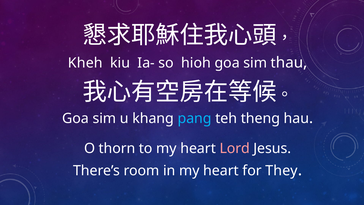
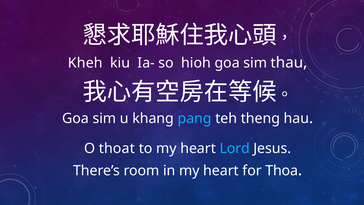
thorn: thorn -> thoat (117, 148)
Lord colour: pink -> light blue (235, 148)
They: They -> Thoa (282, 171)
